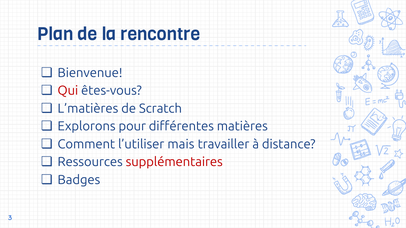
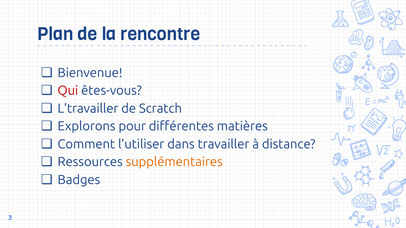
L’matières: L’matières -> L’travailler (88, 109)
mais: mais -> dans (181, 144)
supplémentaires colour: red -> orange (174, 162)
